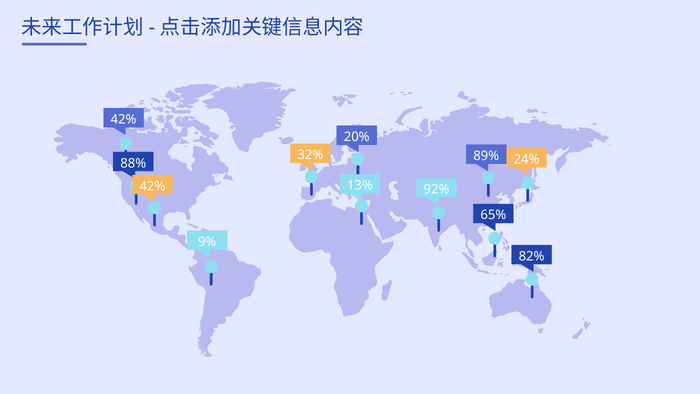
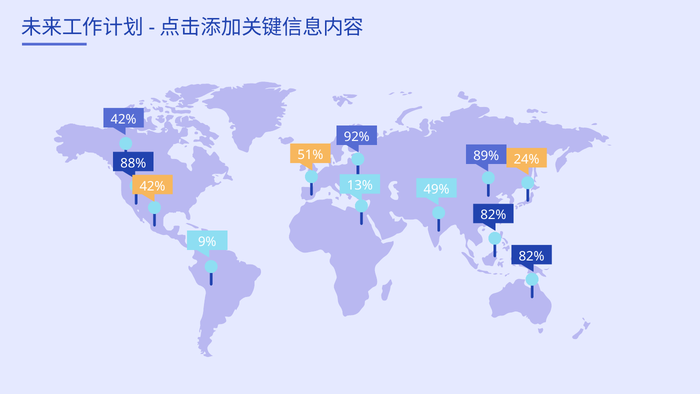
20%: 20% -> 92% (357, 137)
32%: 32% -> 51% (310, 155)
92%: 92% -> 49% (436, 189)
65%: 65% -> 82% (493, 215)
